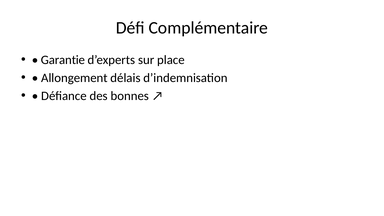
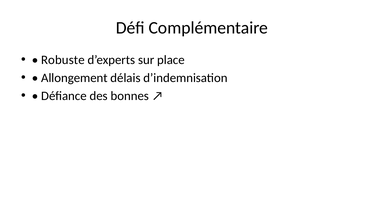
Garantie: Garantie -> Robuste (63, 60)
